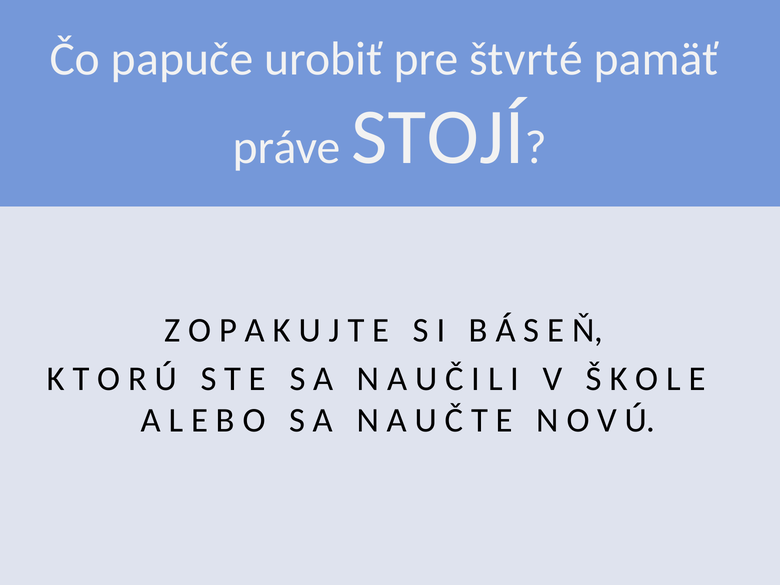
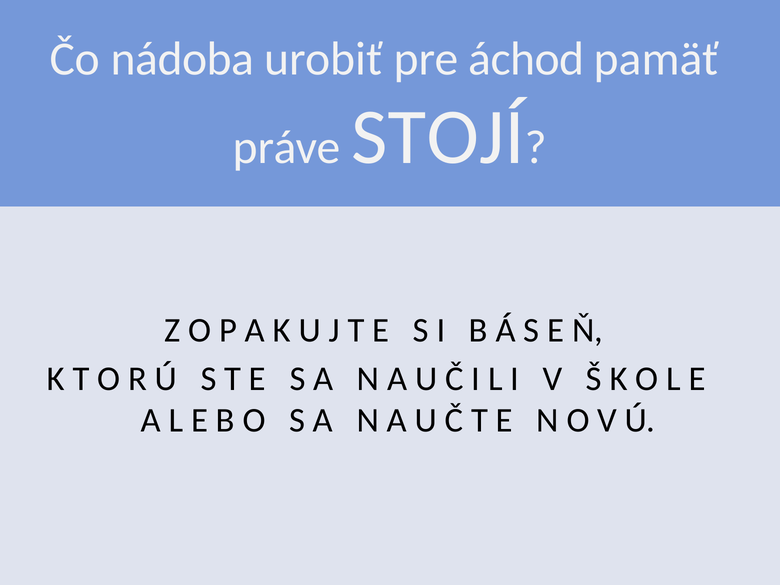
papuče: papuče -> nádoba (182, 59)
štvrté: štvrté -> áchod (526, 59)
